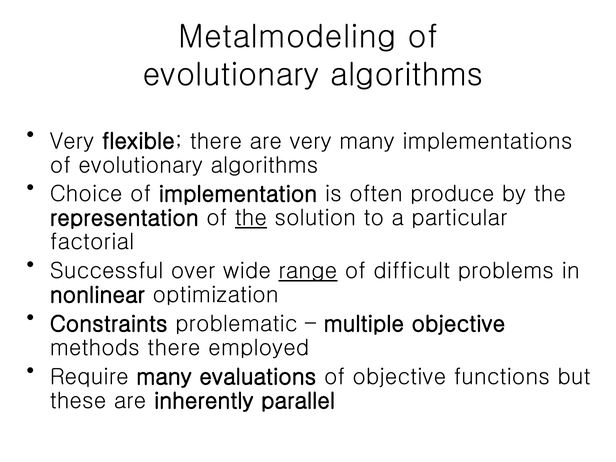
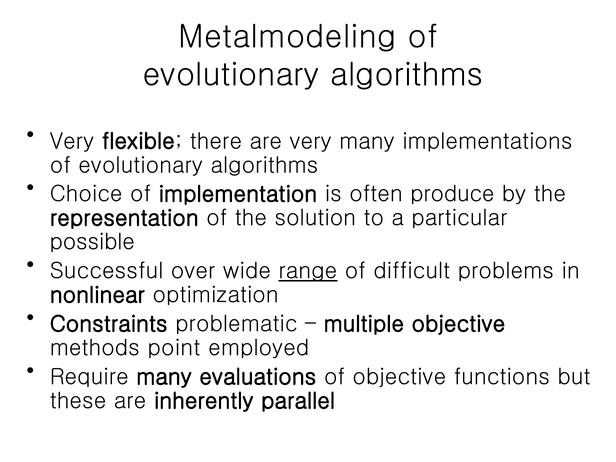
the underline: present -> none (251, 218)
factorial: factorial -> possible (92, 242)
methods there: there -> point (174, 348)
